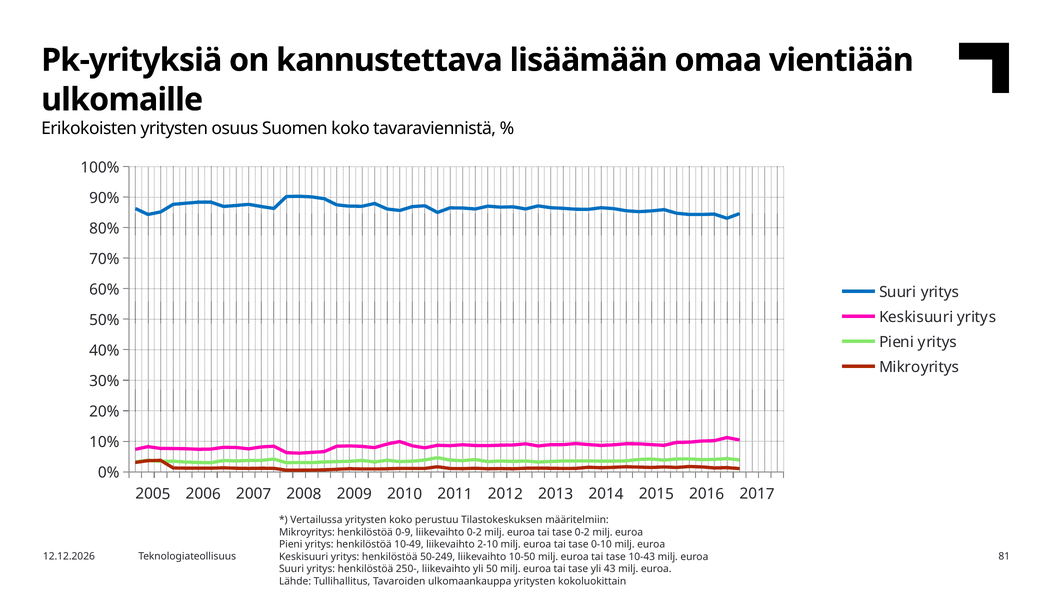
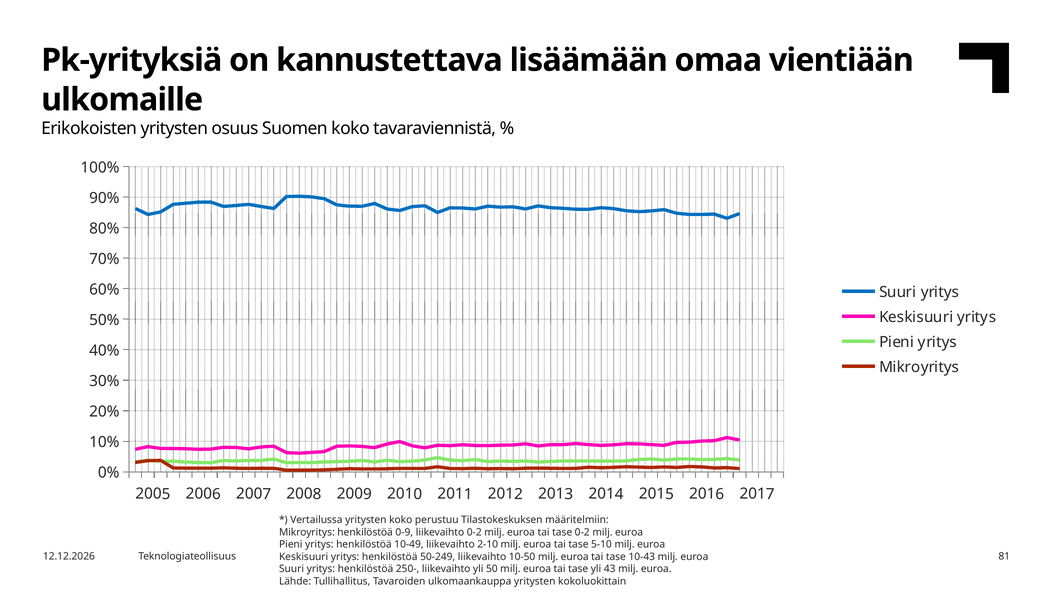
0-10: 0-10 -> 5-10 (601, 544)
